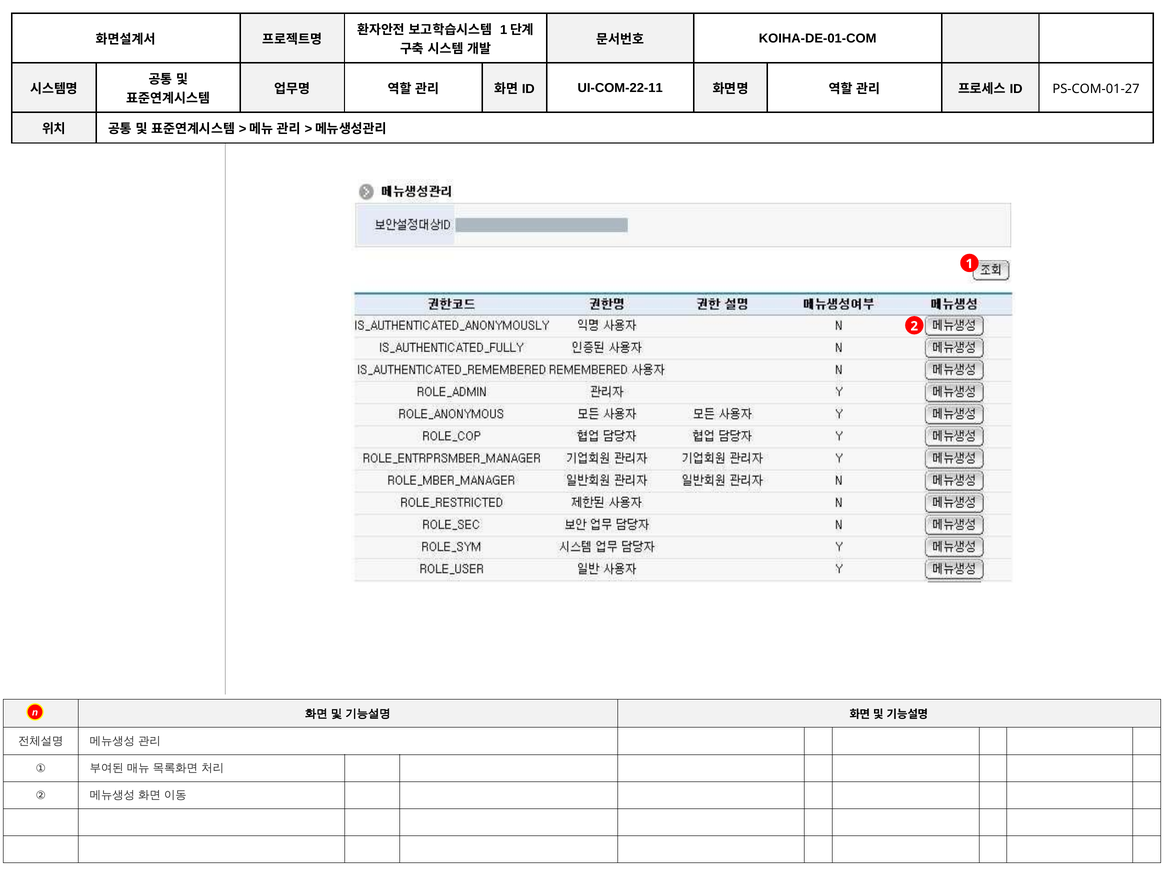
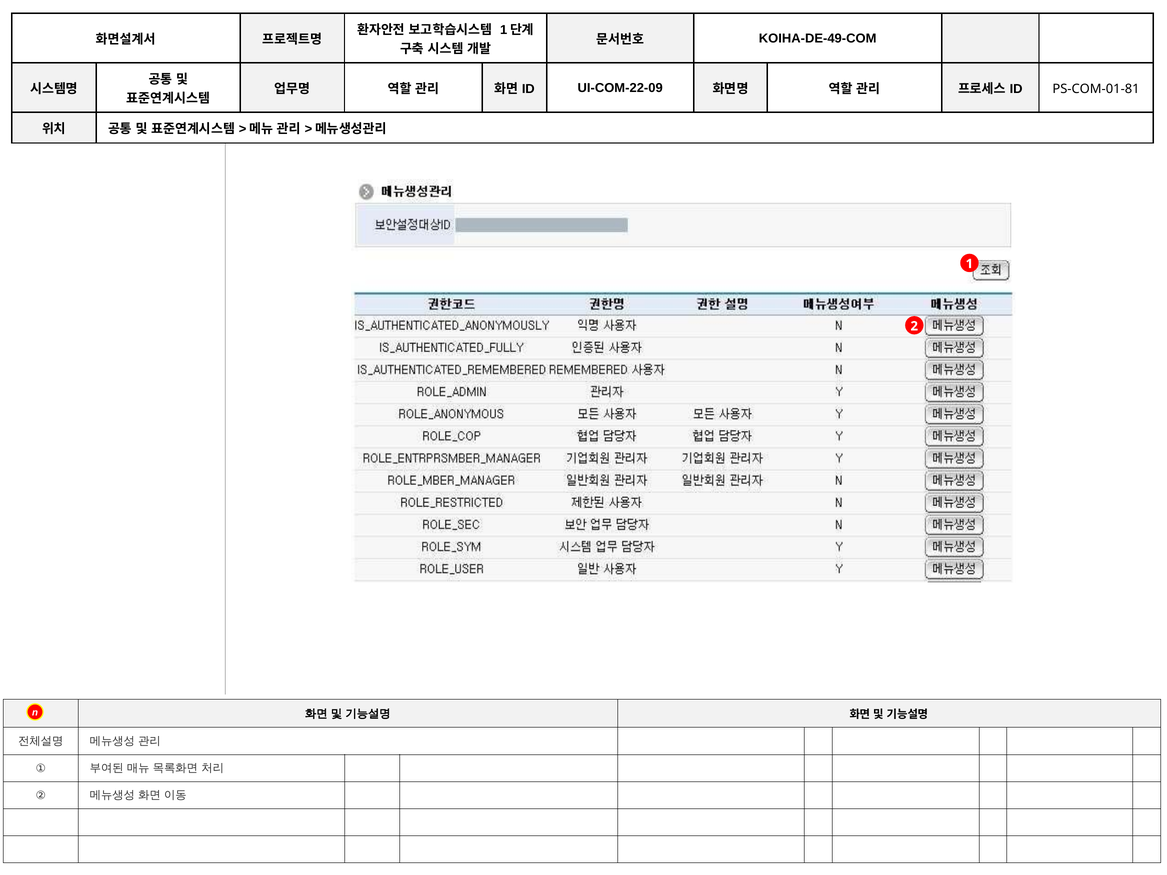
KOIHA-DE-01-COM: KOIHA-DE-01-COM -> KOIHA-DE-49-COM (818, 38)
UI-COM-22-11: UI-COM-22-11 -> UI-COM-22-09 (620, 88)
PS-COM-01-27: PS-COM-01-27 -> PS-COM-01-81 (1096, 89)
